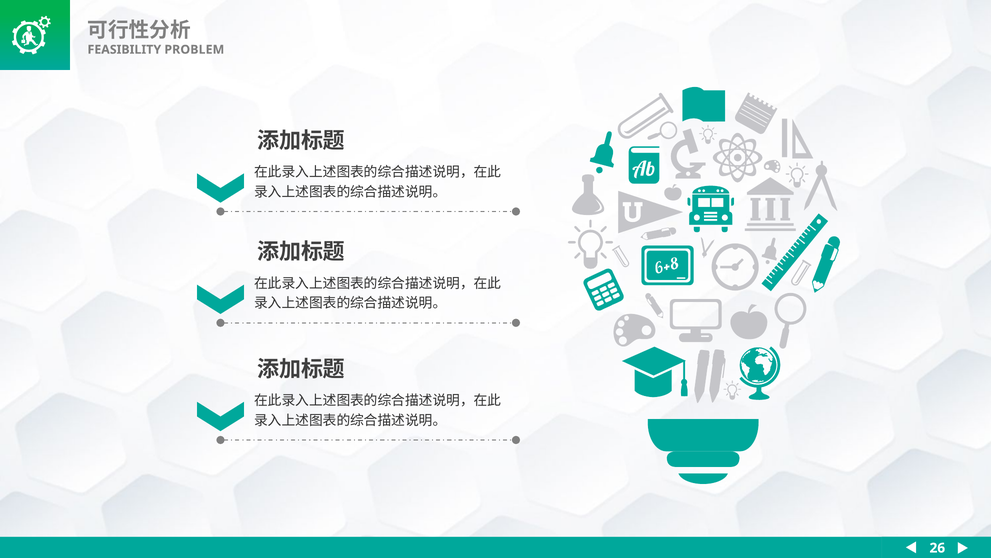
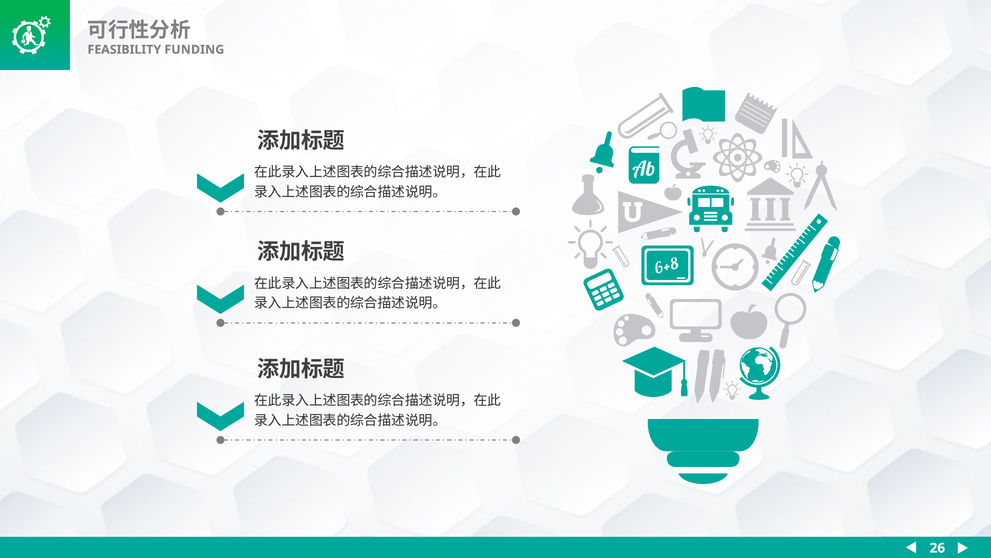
PROBLEM: PROBLEM -> FUNDING (194, 50)
